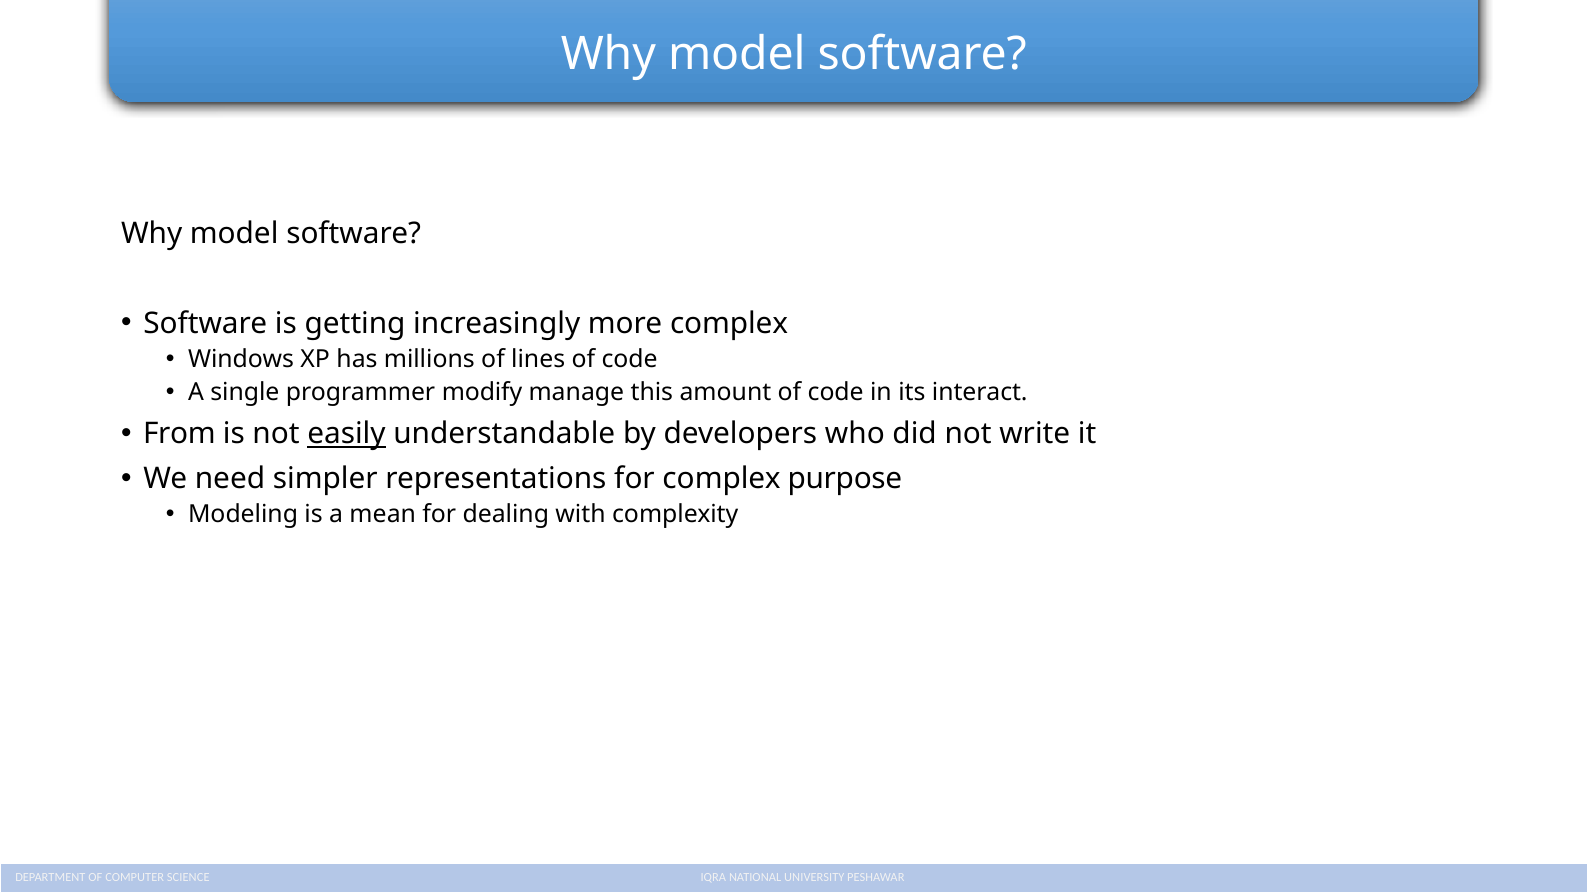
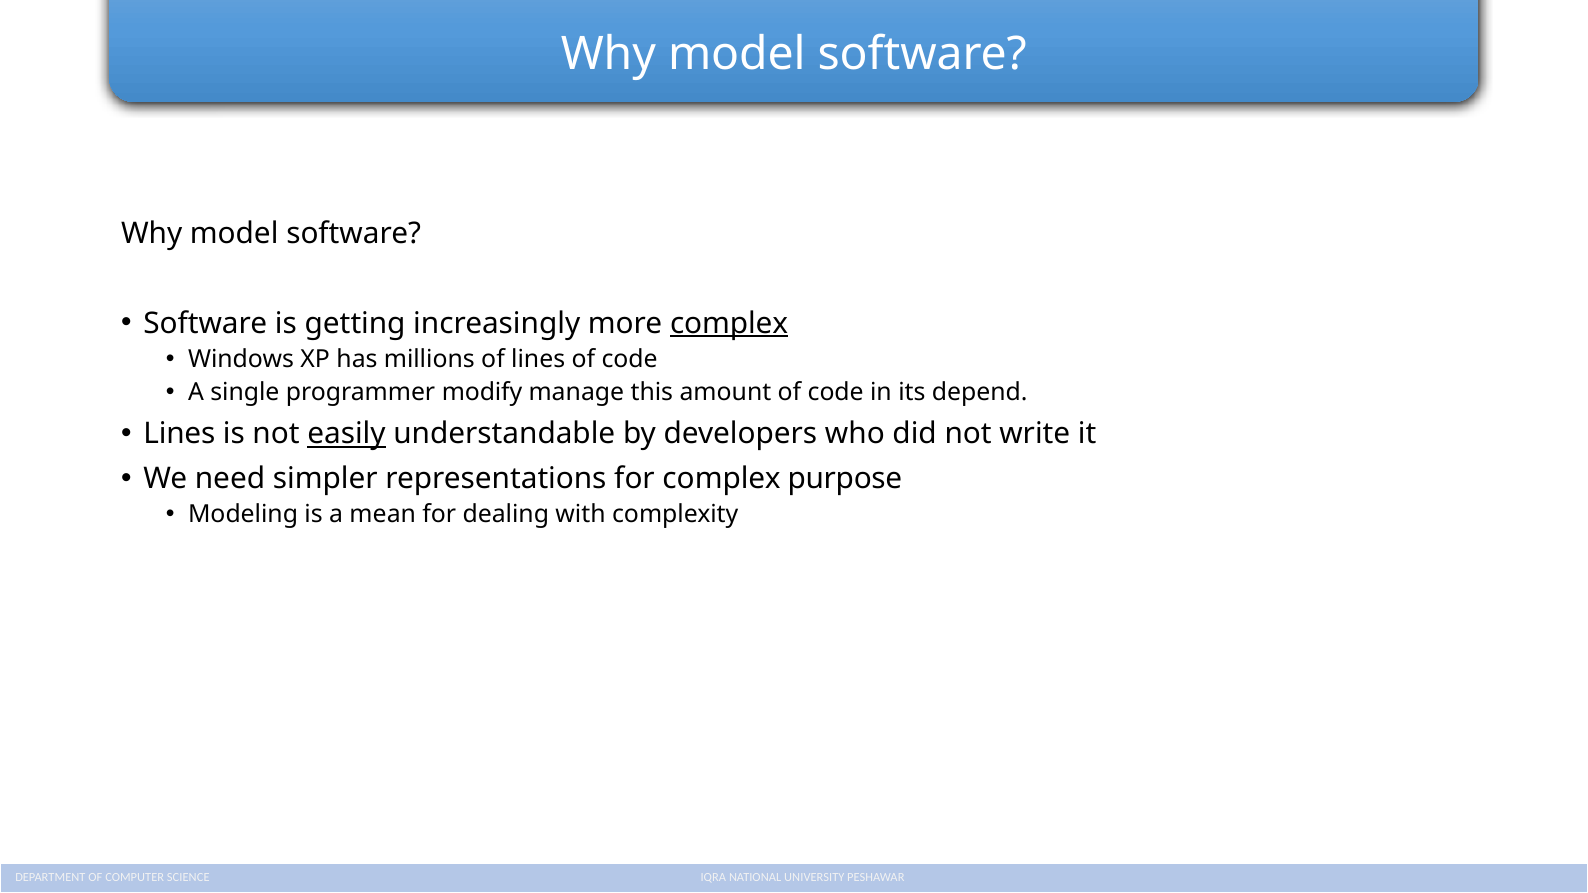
complex underline: none -> present (729, 323)
interact: interact -> depend (980, 392)
From: From -> Lines (179, 434)
